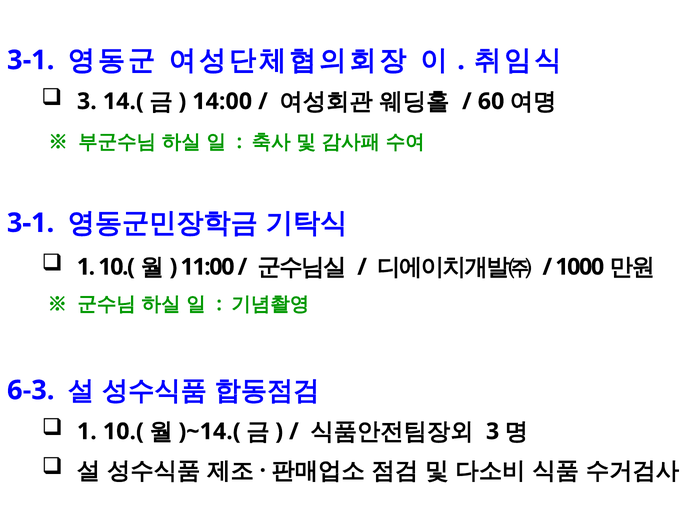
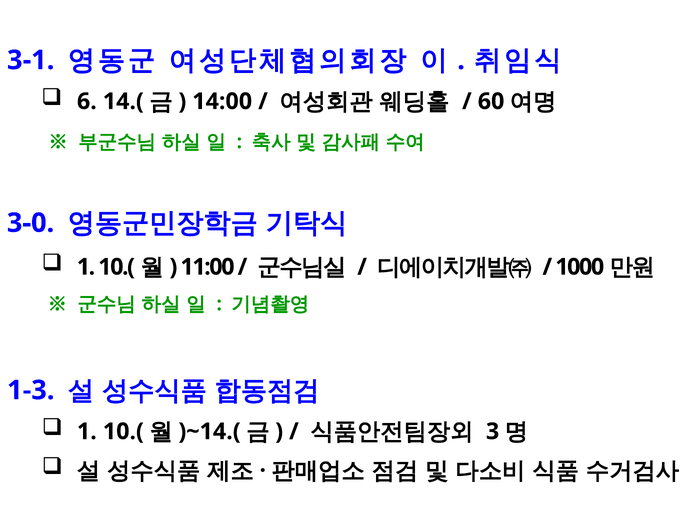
3: 3 -> 6 (87, 101)
3-1: 3-1 -> 3-0 (31, 223)
6-3: 6-3 -> 1-3 (31, 390)
